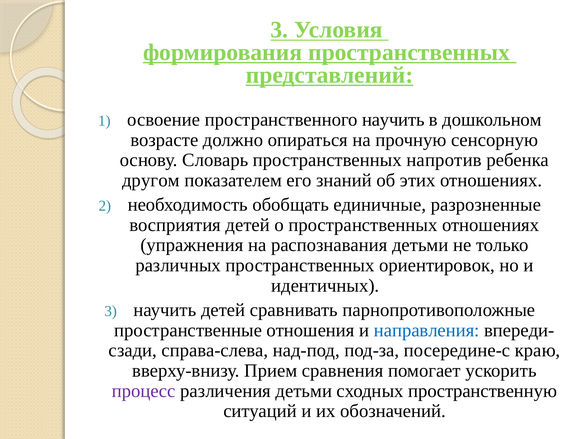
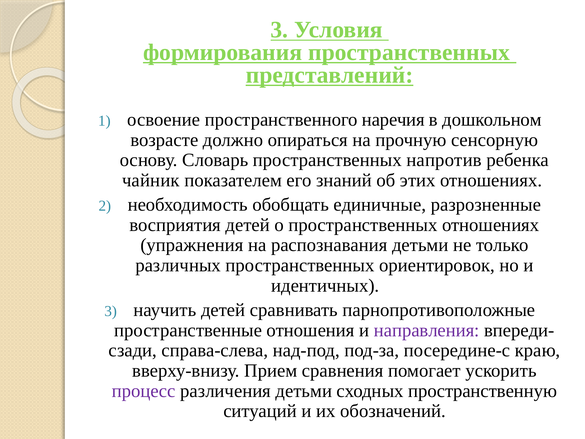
пространственного научить: научить -> наречия (393, 120)
другом: другом -> чайник (151, 180)
направления colour: blue -> purple (427, 330)
